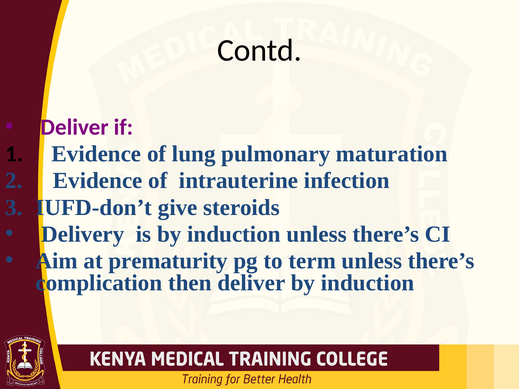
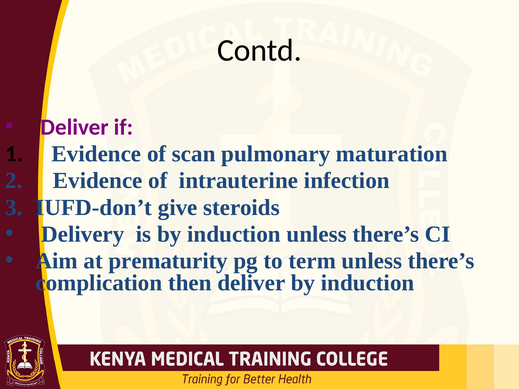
lung: lung -> scan (194, 154)
